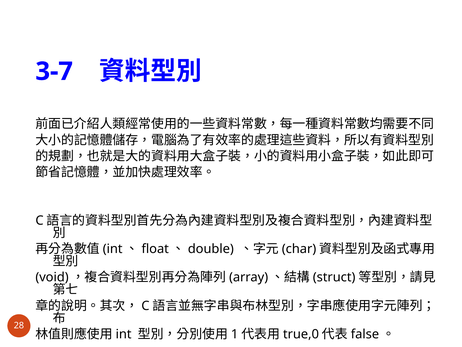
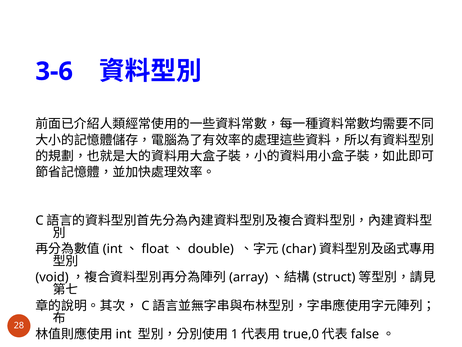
3-7: 3-7 -> 3-6 (54, 71)
